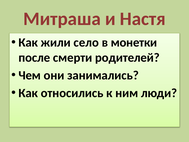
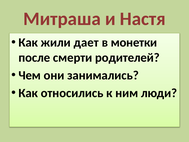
село: село -> дает (86, 42)
